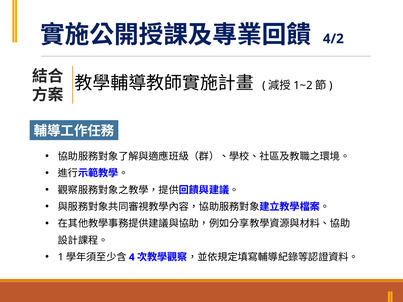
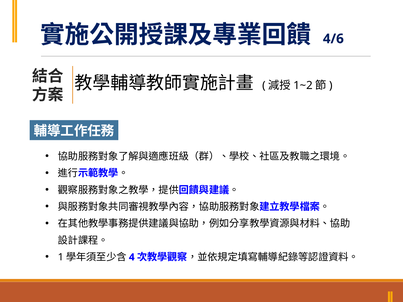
4/2: 4/2 -> 4/6 (333, 39)
